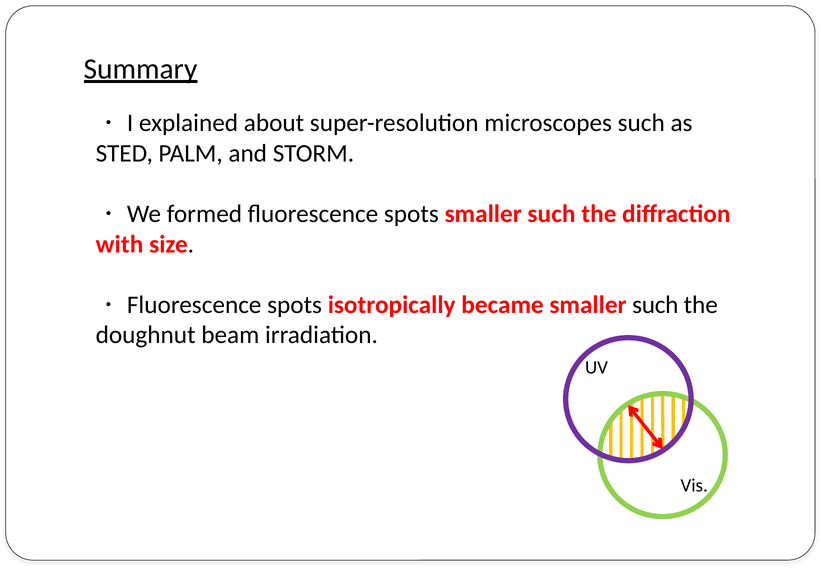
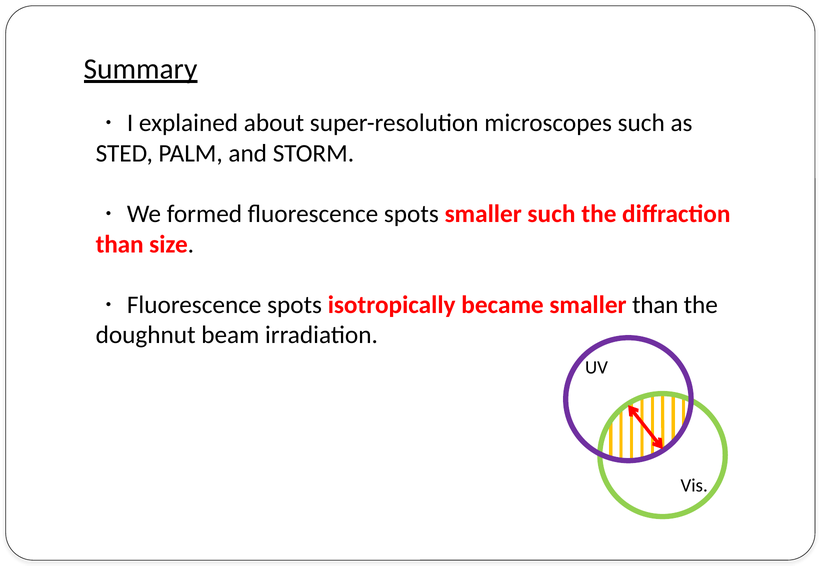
with: with -> than (120, 244)
became smaller such: such -> than (655, 305)
